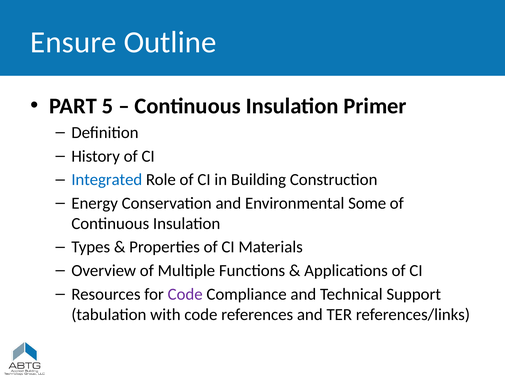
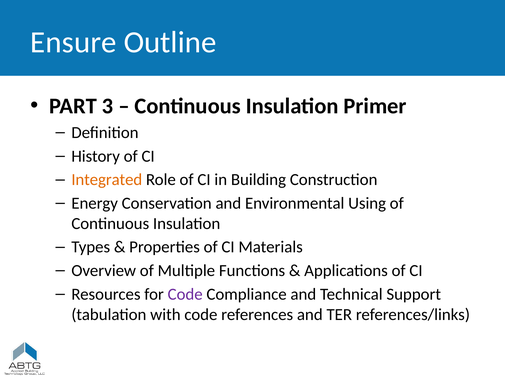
5: 5 -> 3 (108, 106)
Integrated colour: blue -> orange (107, 180)
Some: Some -> Using (367, 203)
